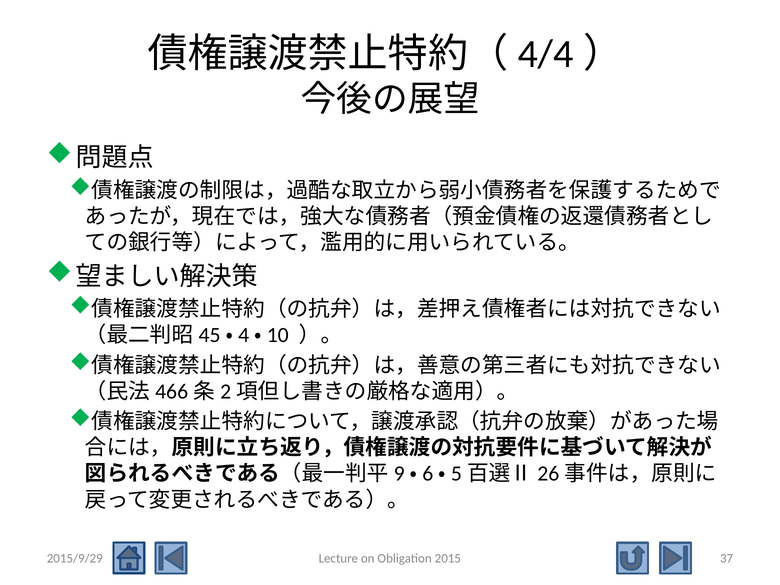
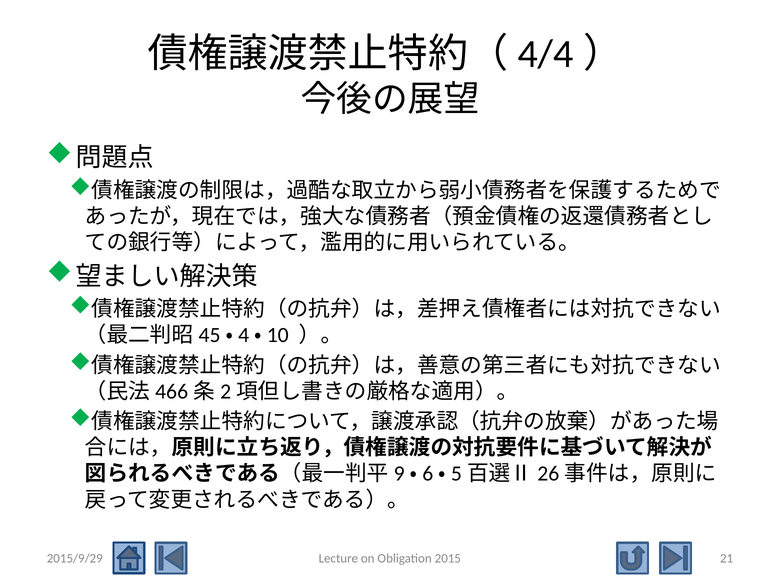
37: 37 -> 21 (727, 559)
